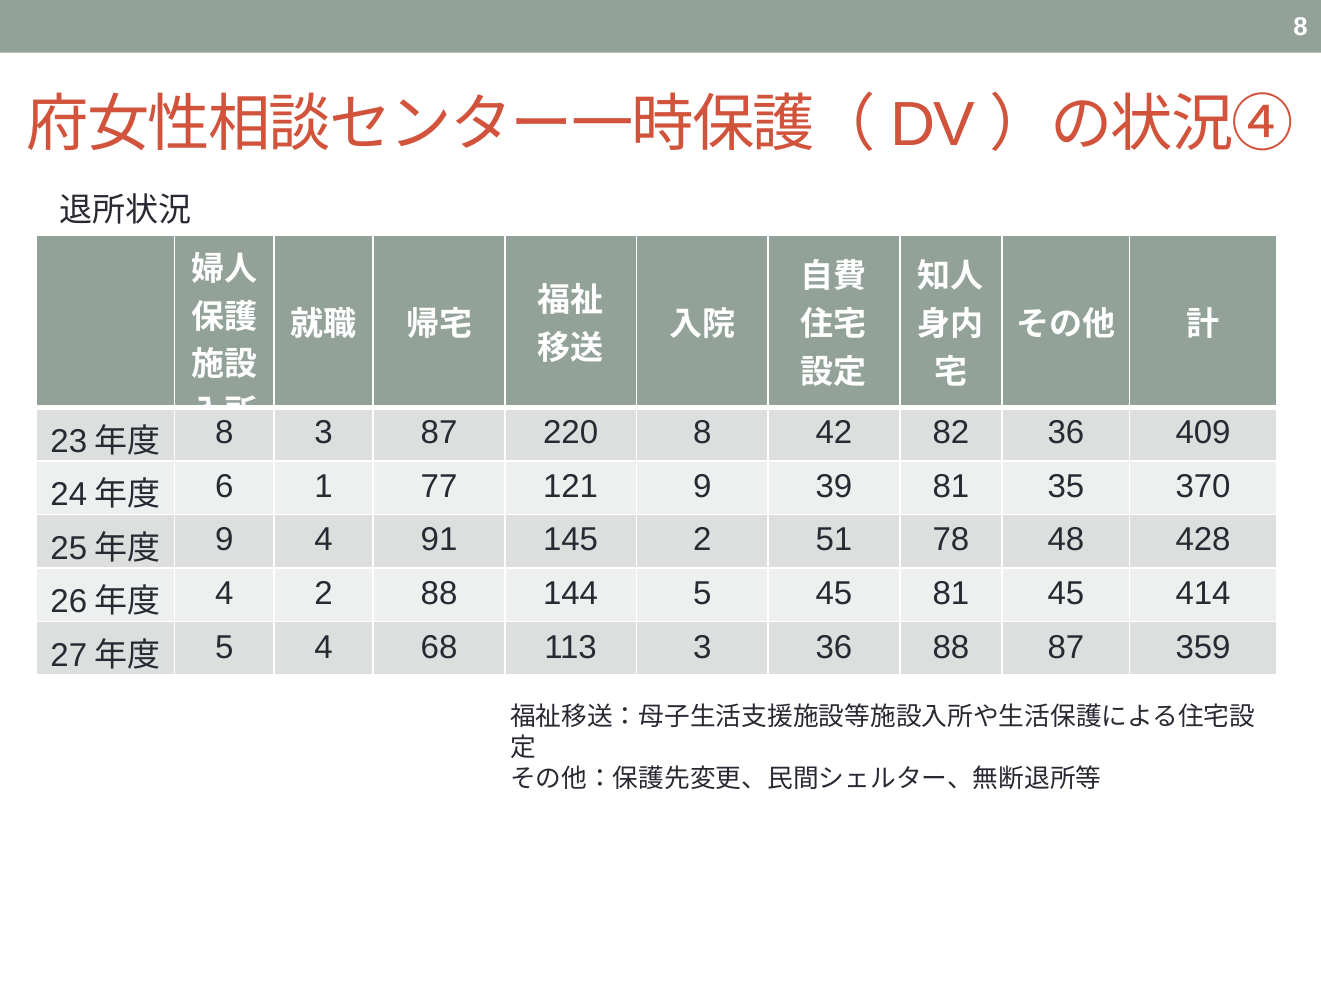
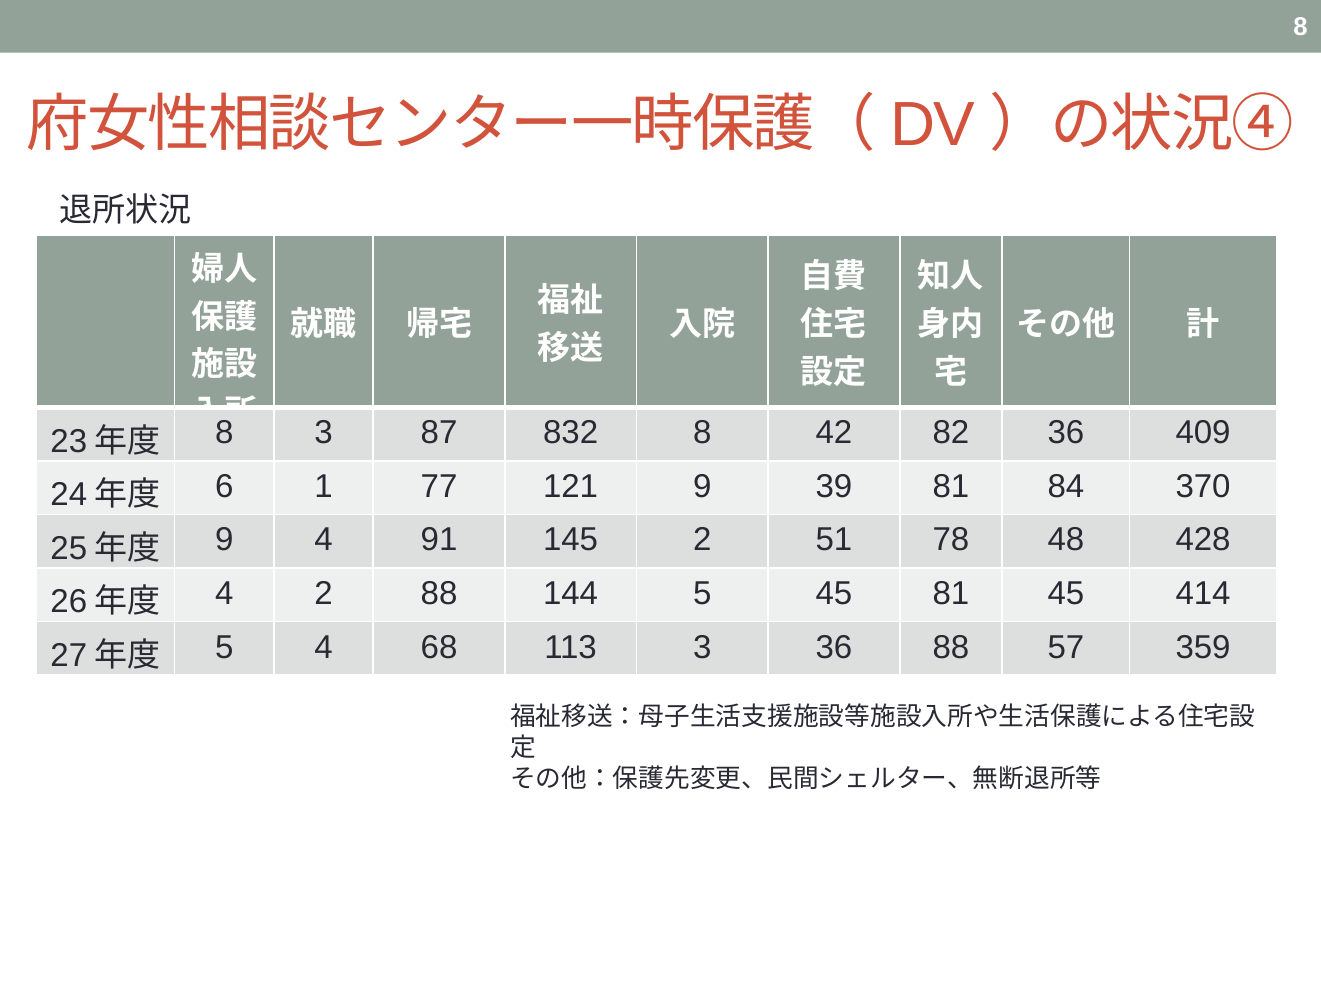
220: 220 -> 832 (571, 433)
35: 35 -> 84 (1066, 486)
88 87: 87 -> 57 (1066, 647)
